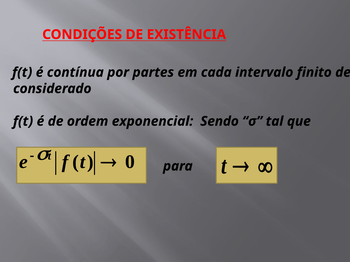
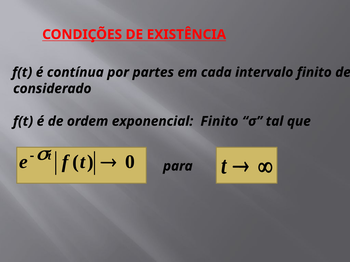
exponencial Sendo: Sendo -> Finito (219, 121)
